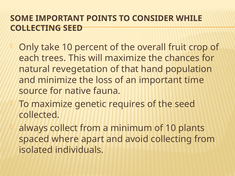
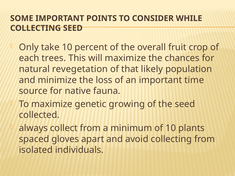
hand: hand -> likely (152, 69)
requires: requires -> growing (127, 104)
where: where -> gloves (65, 139)
